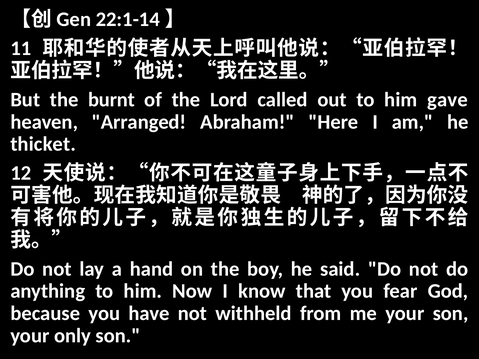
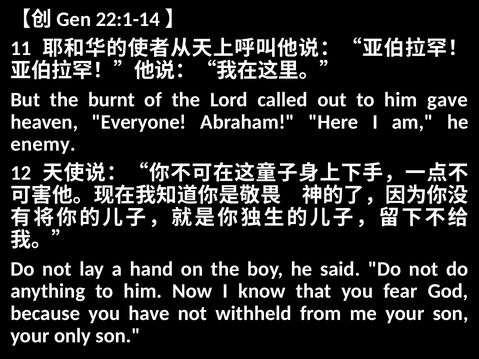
Arranged: Arranged -> Everyone (139, 122)
thicket: thicket -> enemy (43, 144)
